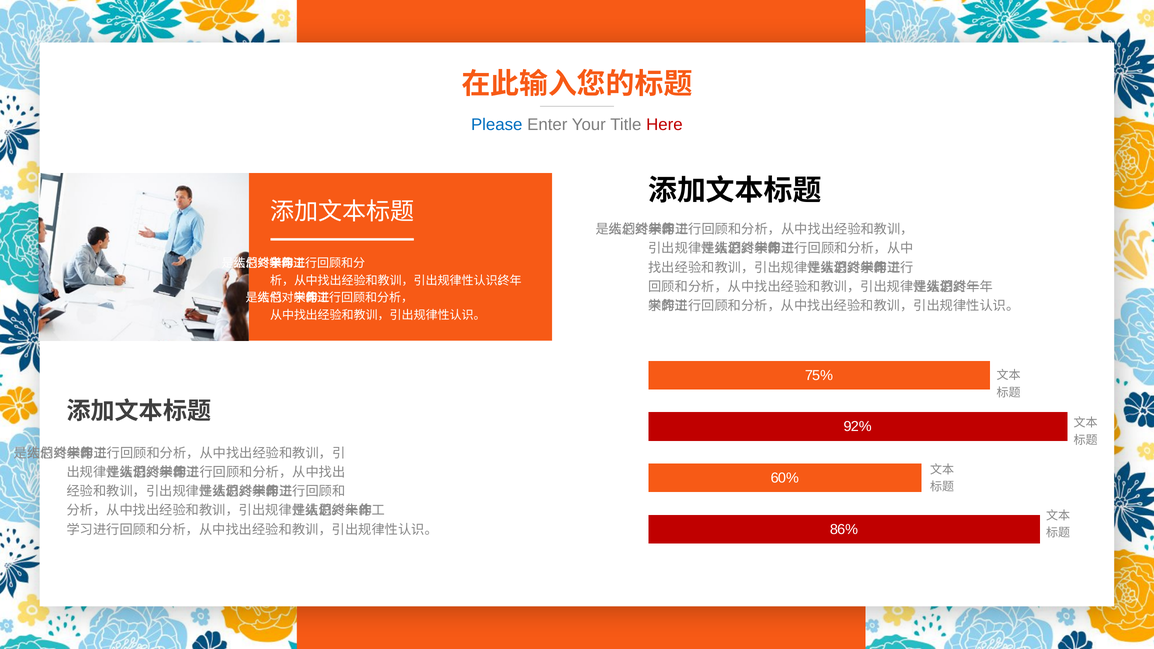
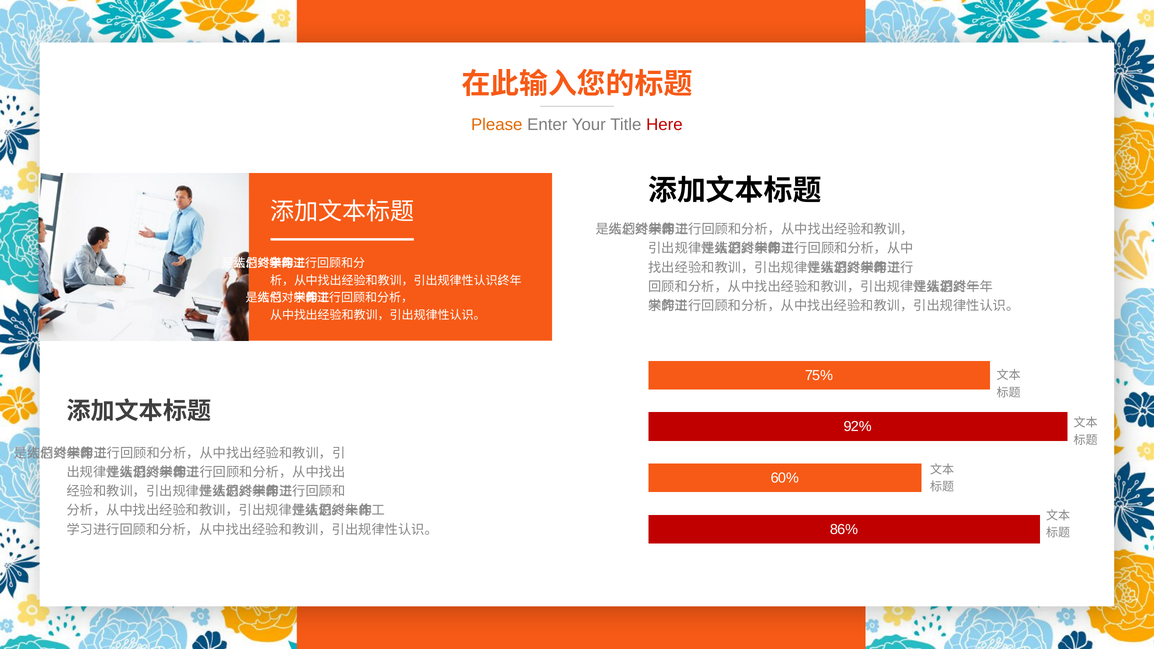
Please colour: blue -> orange (497, 125)
